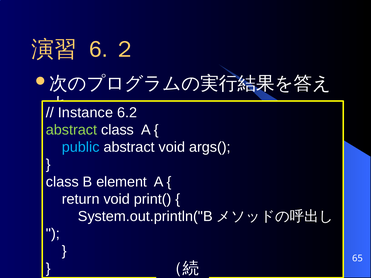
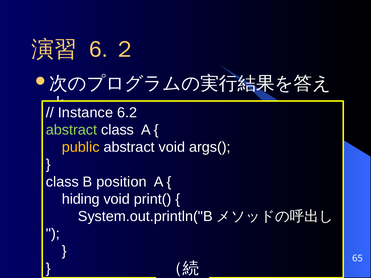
public colour: light blue -> yellow (81, 147)
element: element -> position (122, 182)
return: return -> hiding (81, 199)
